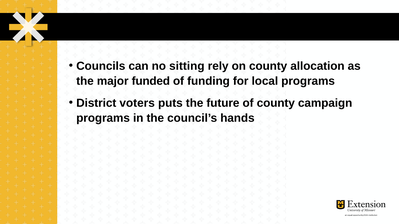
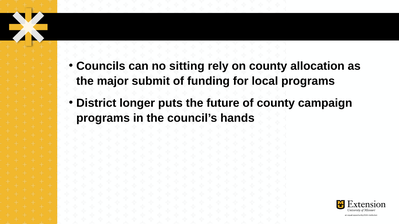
funded: funded -> submit (151, 81)
voters: voters -> longer (137, 103)
